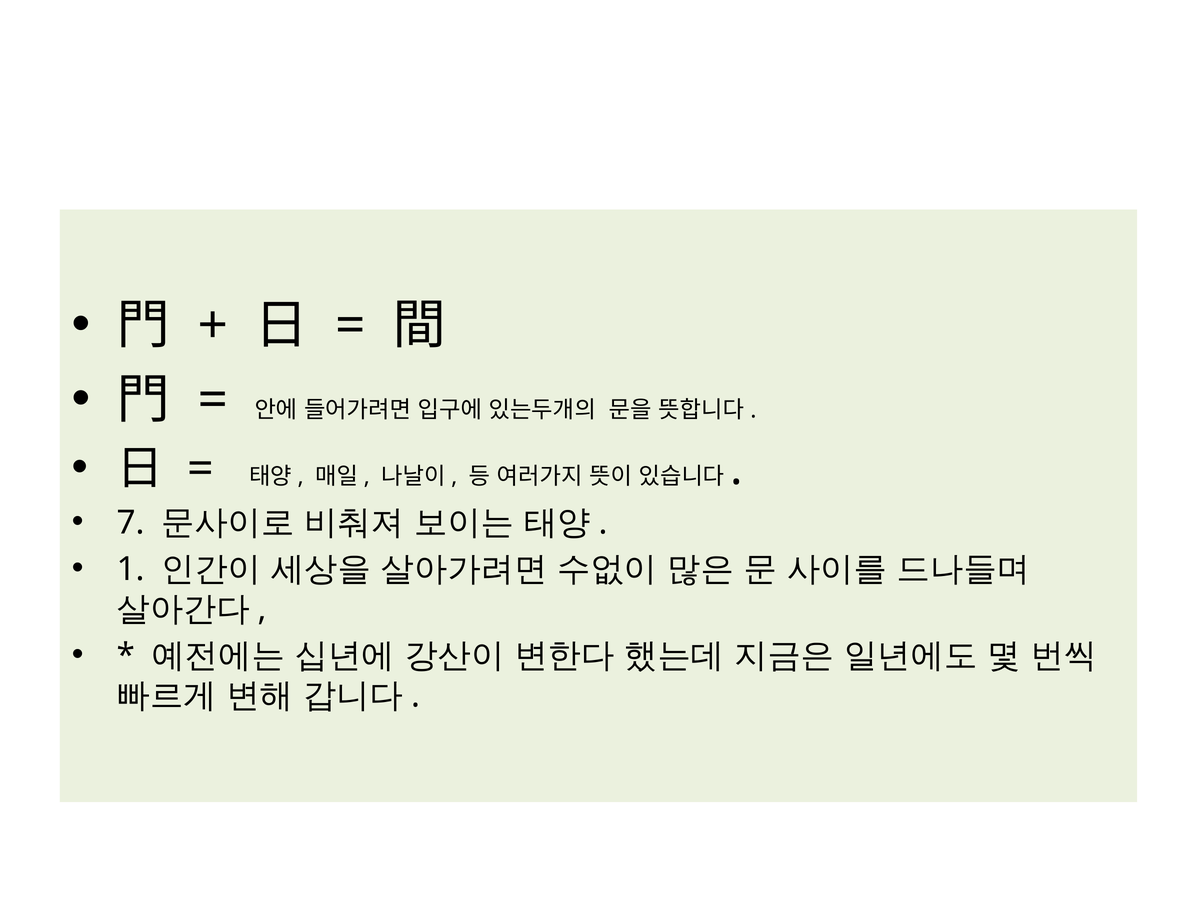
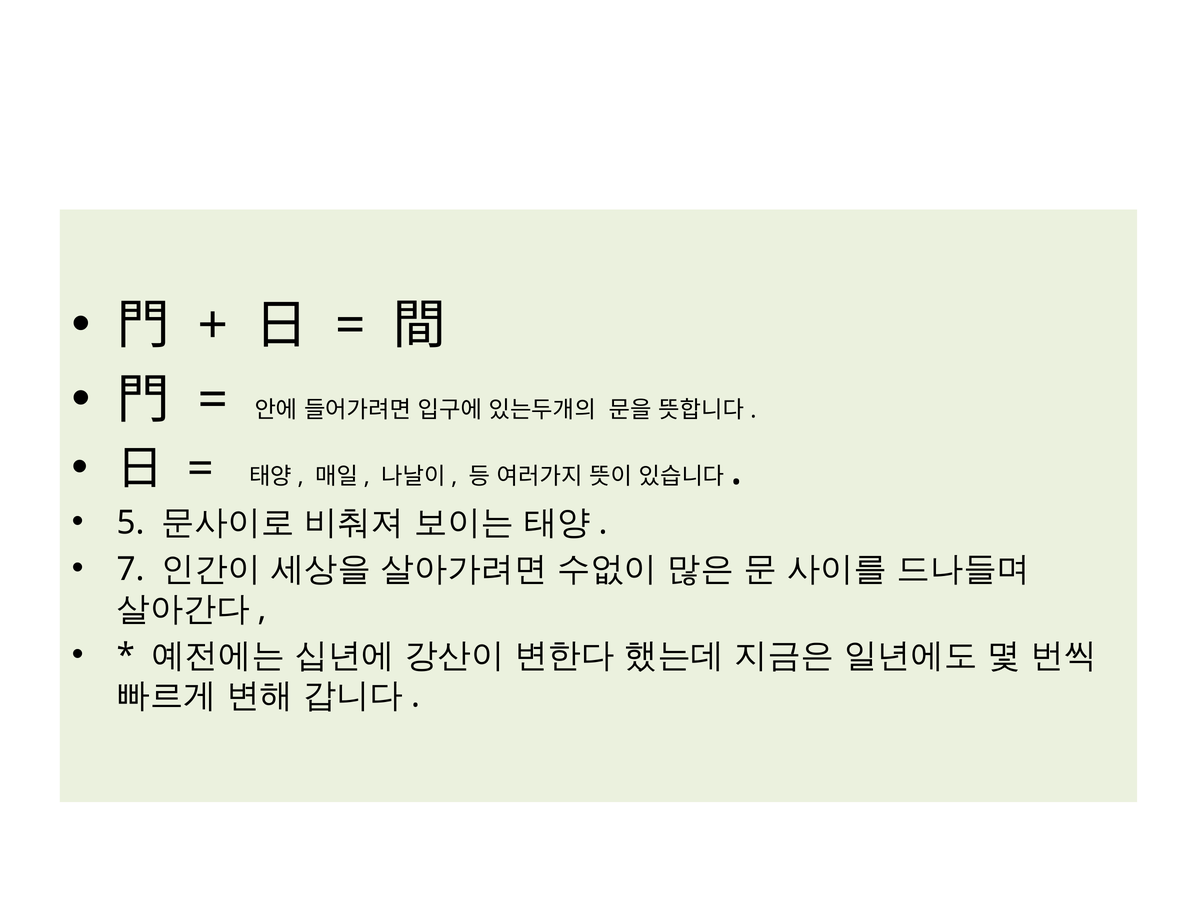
7: 7 -> 5 (131, 523)
1: 1 -> 7 (131, 569)
